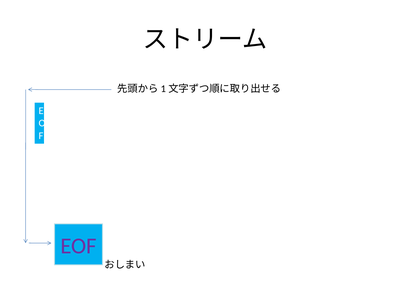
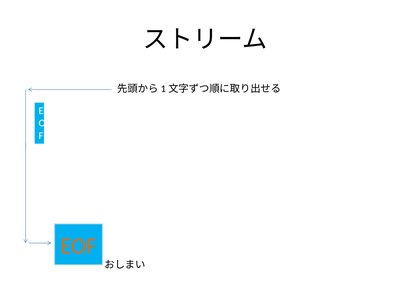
EOF colour: purple -> orange (79, 246)
